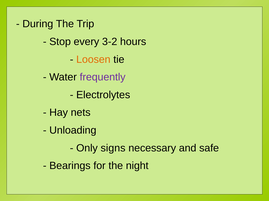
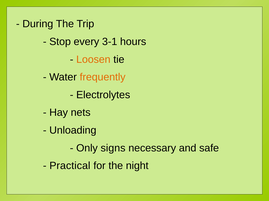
3-2: 3-2 -> 3-1 (110, 42)
frequently colour: purple -> orange (103, 77)
Bearings: Bearings -> Practical (70, 166)
